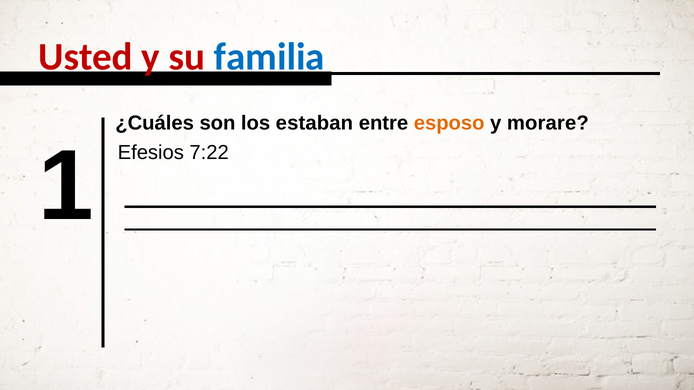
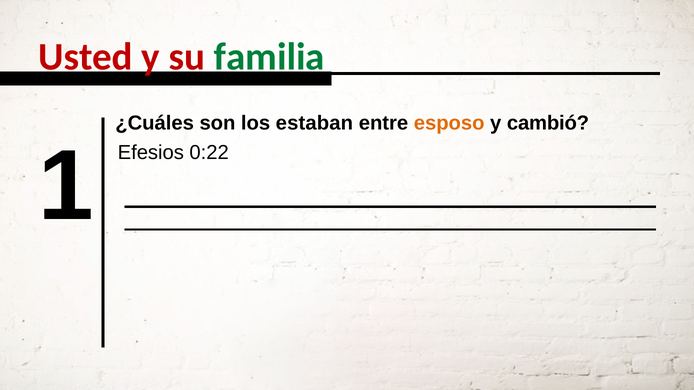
familia colour: blue -> green (269, 57)
morare: morare -> cambió (548, 123)
7:22: 7:22 -> 0:22 (209, 153)
